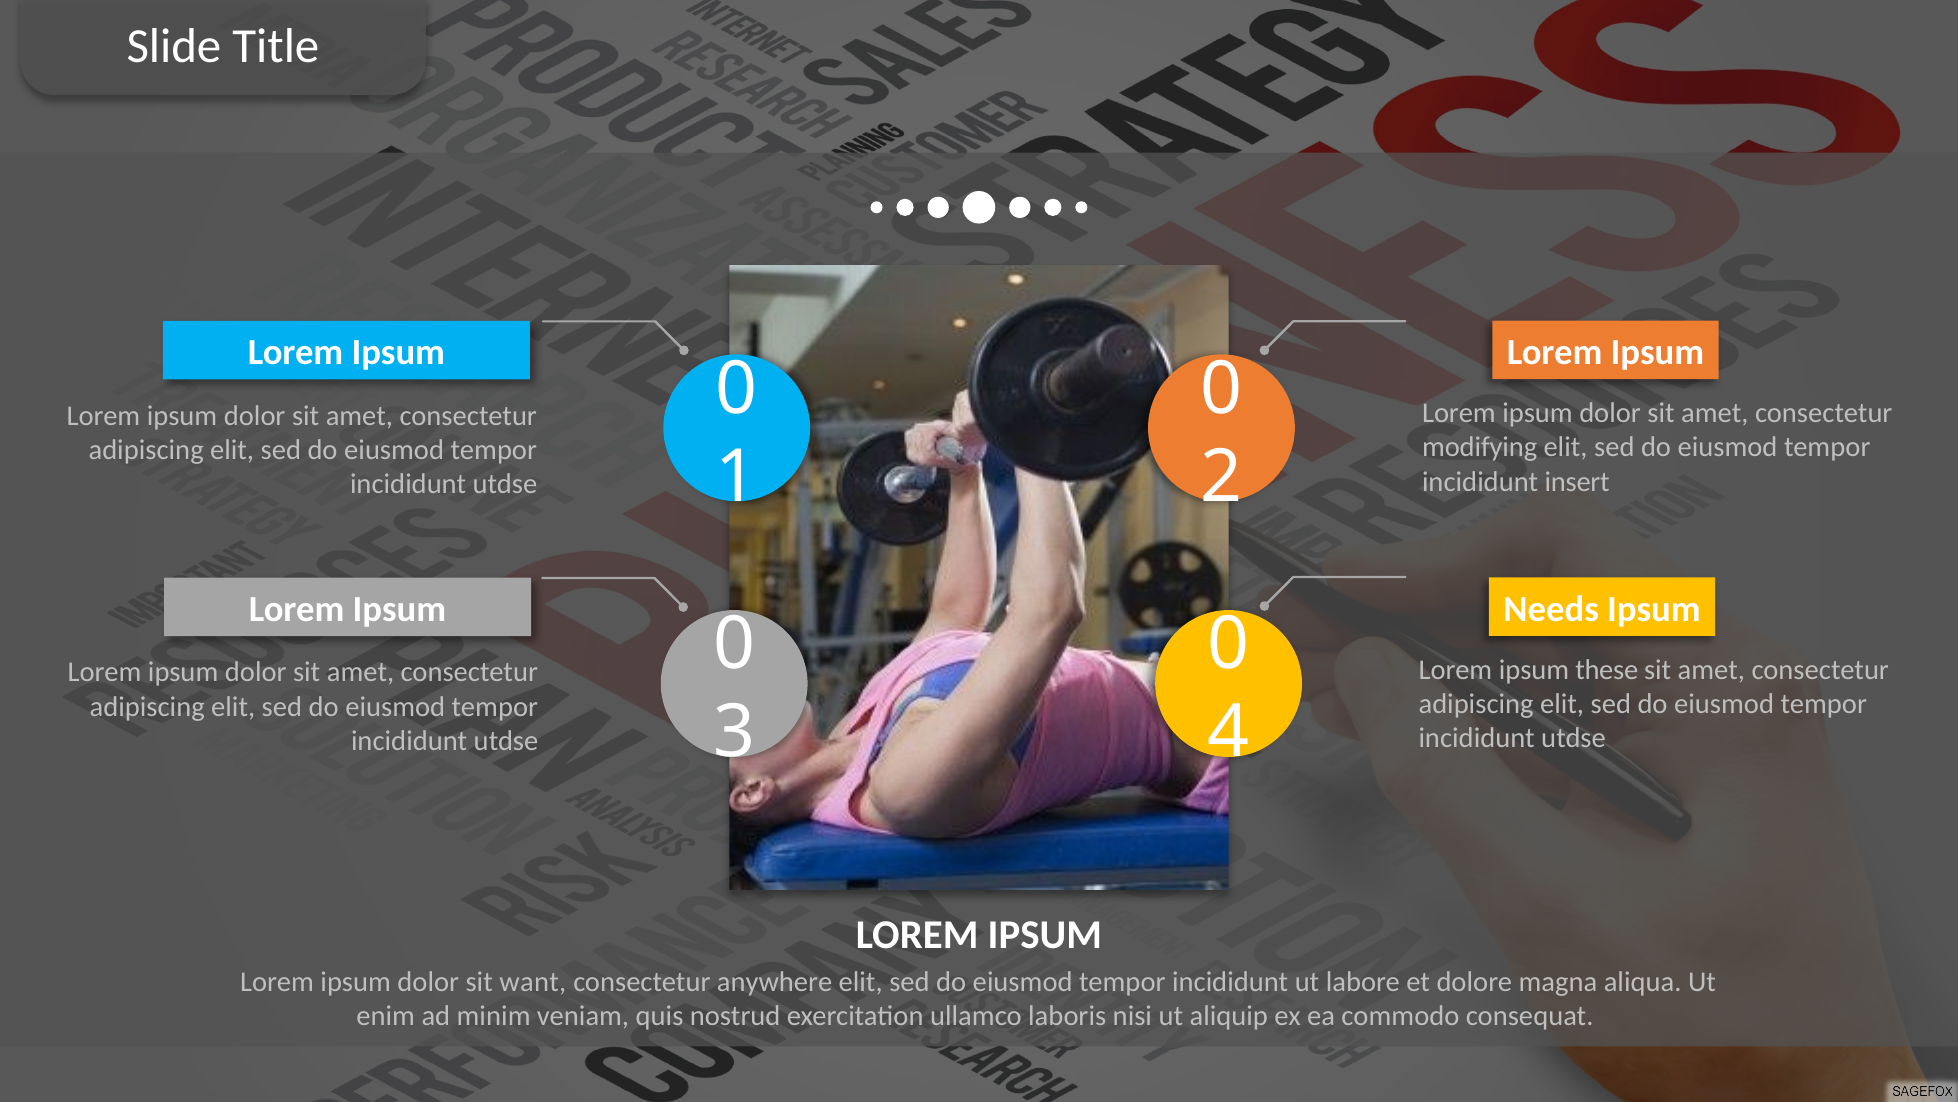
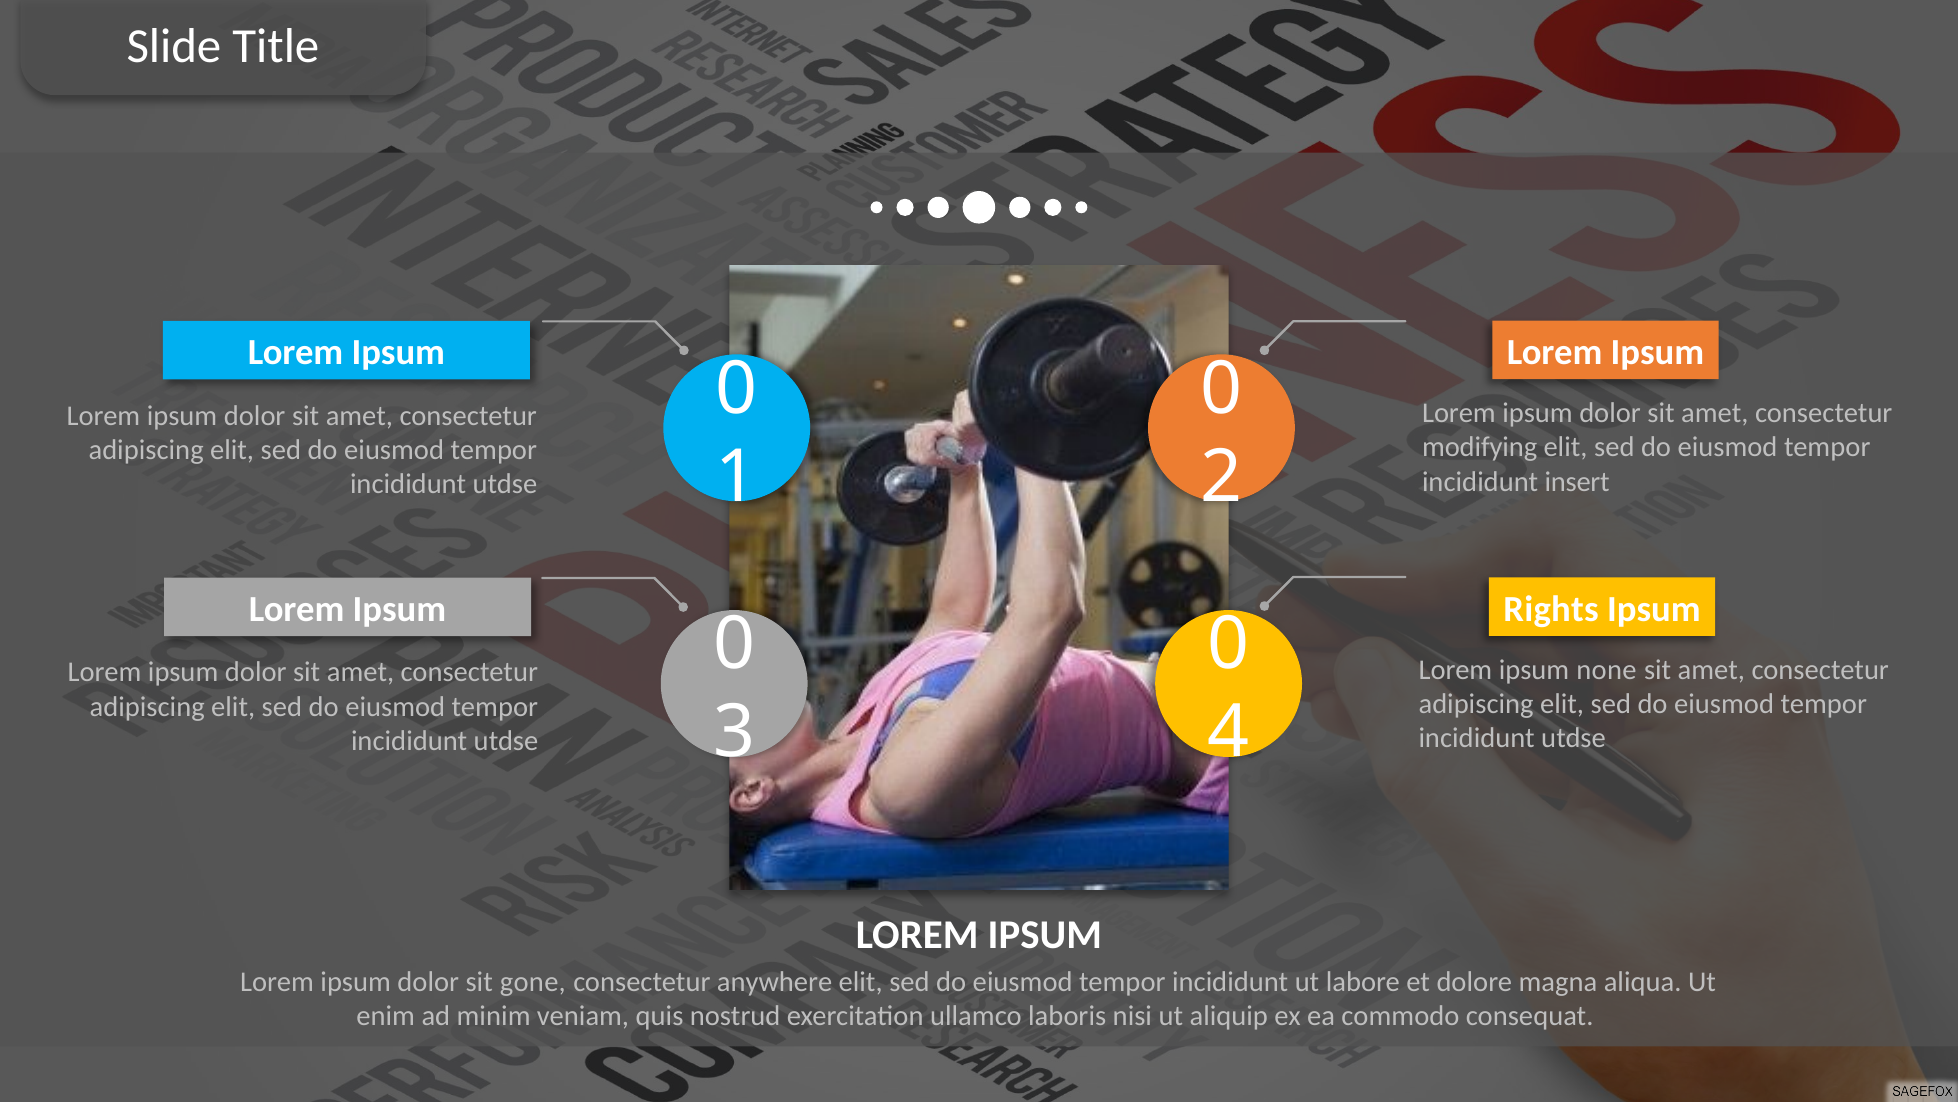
Needs: Needs -> Rights (1551, 609)
these: these -> none (1606, 670)
want: want -> gone (533, 981)
